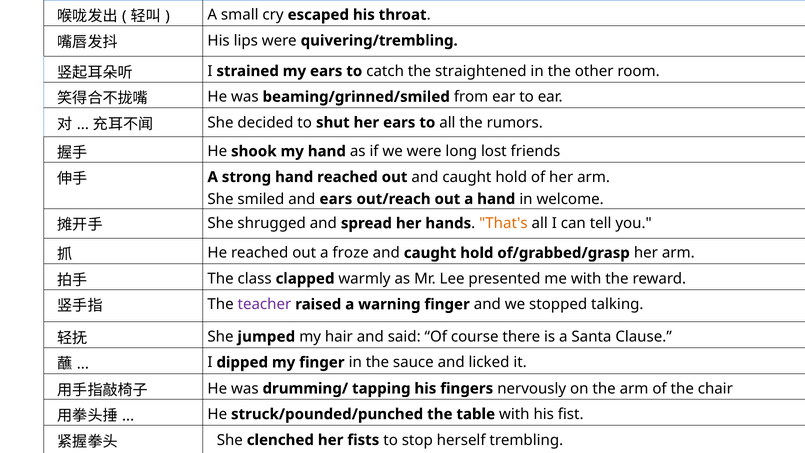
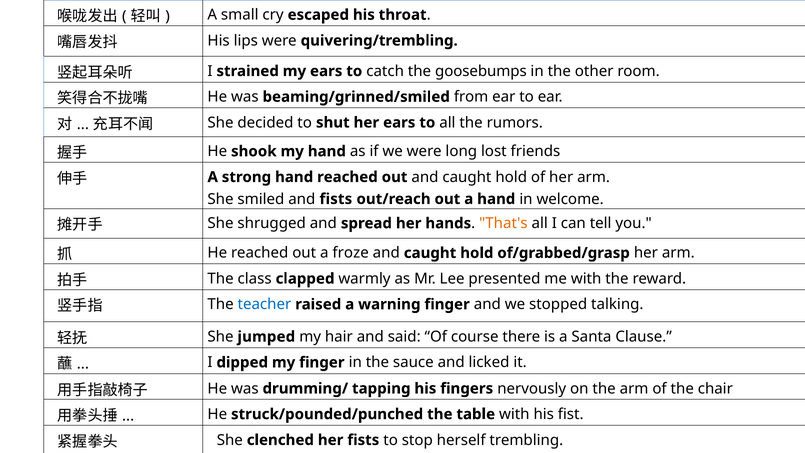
straightened: straightened -> goosebumps (481, 71)
and ears: ears -> fists (336, 199)
teacher colour: purple -> blue (264, 304)
